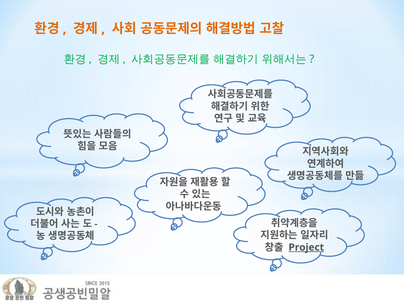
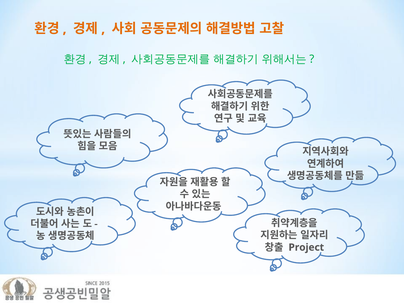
Project underline: present -> none (306, 247)
